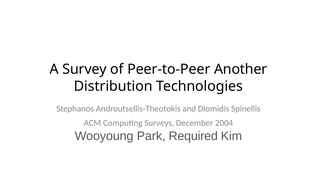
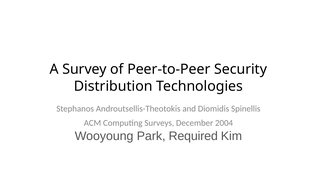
Another: Another -> Security (241, 69)
